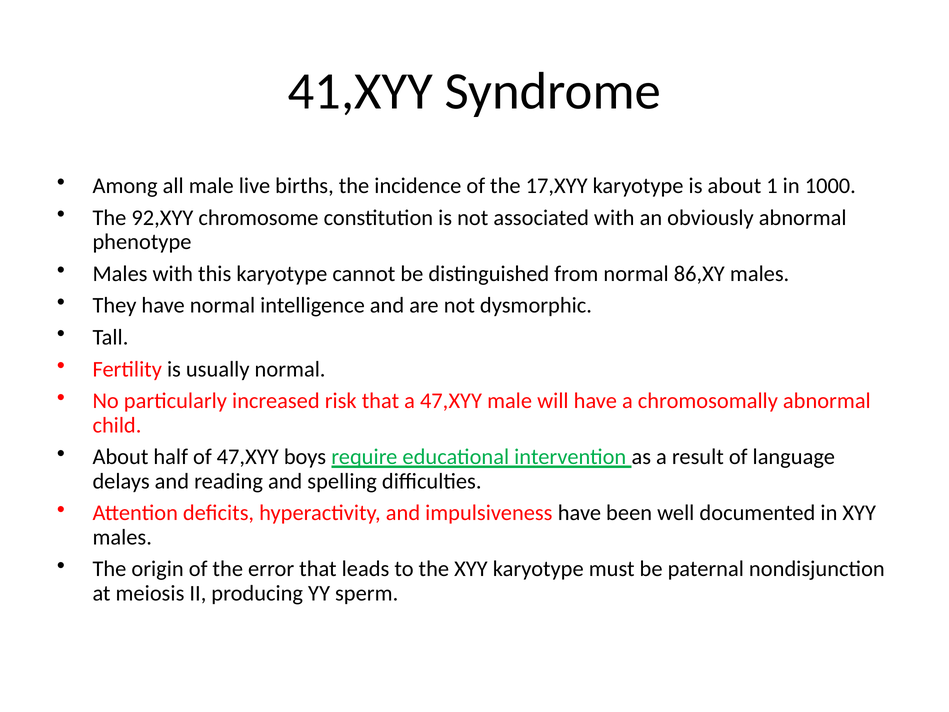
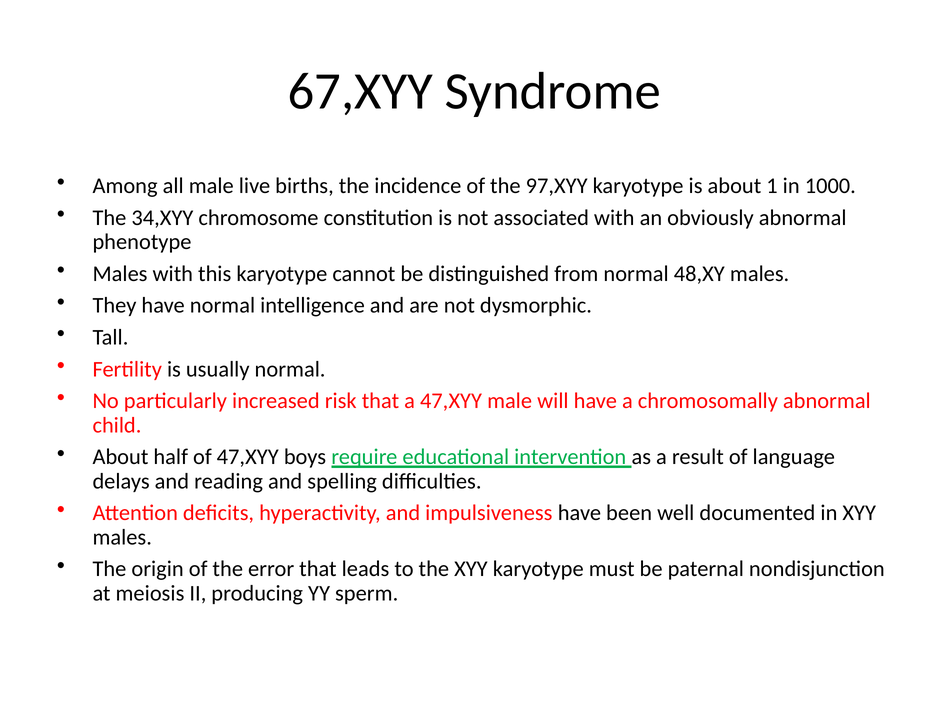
41,XYY: 41,XYY -> 67,XYY (360, 91)
17,XYY: 17,XYY -> 97,XYY (557, 186)
92,XYY: 92,XYY -> 34,XYY (162, 218)
86,XY: 86,XY -> 48,XY (699, 274)
